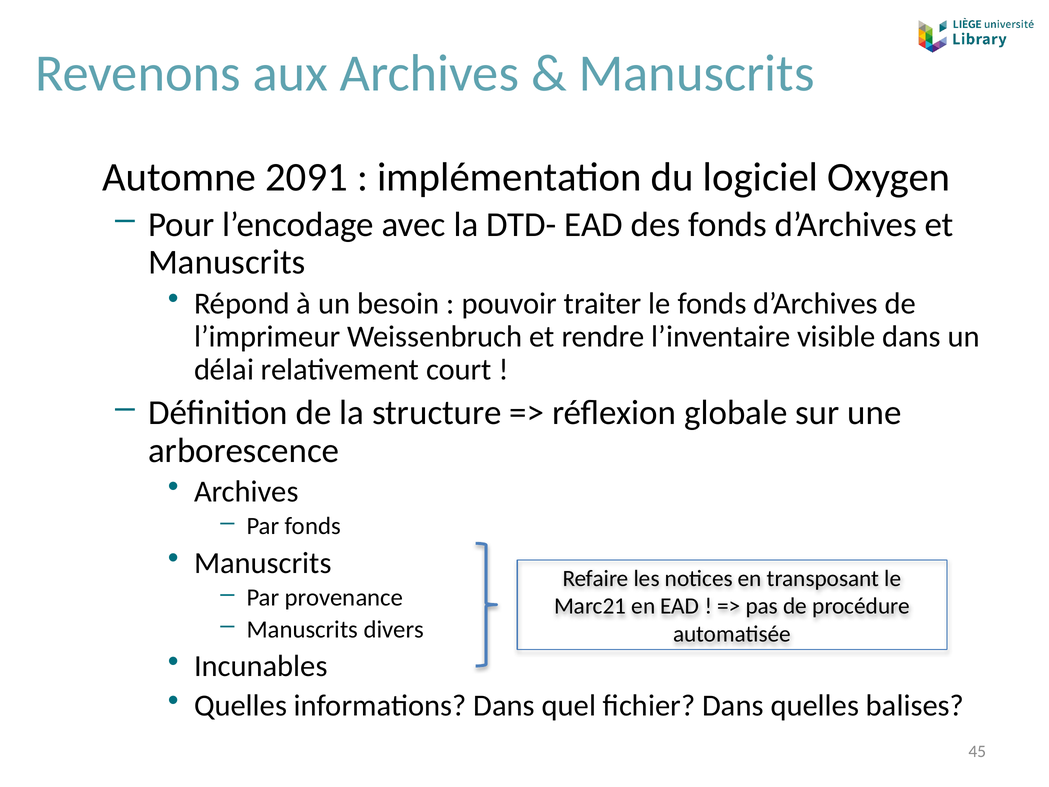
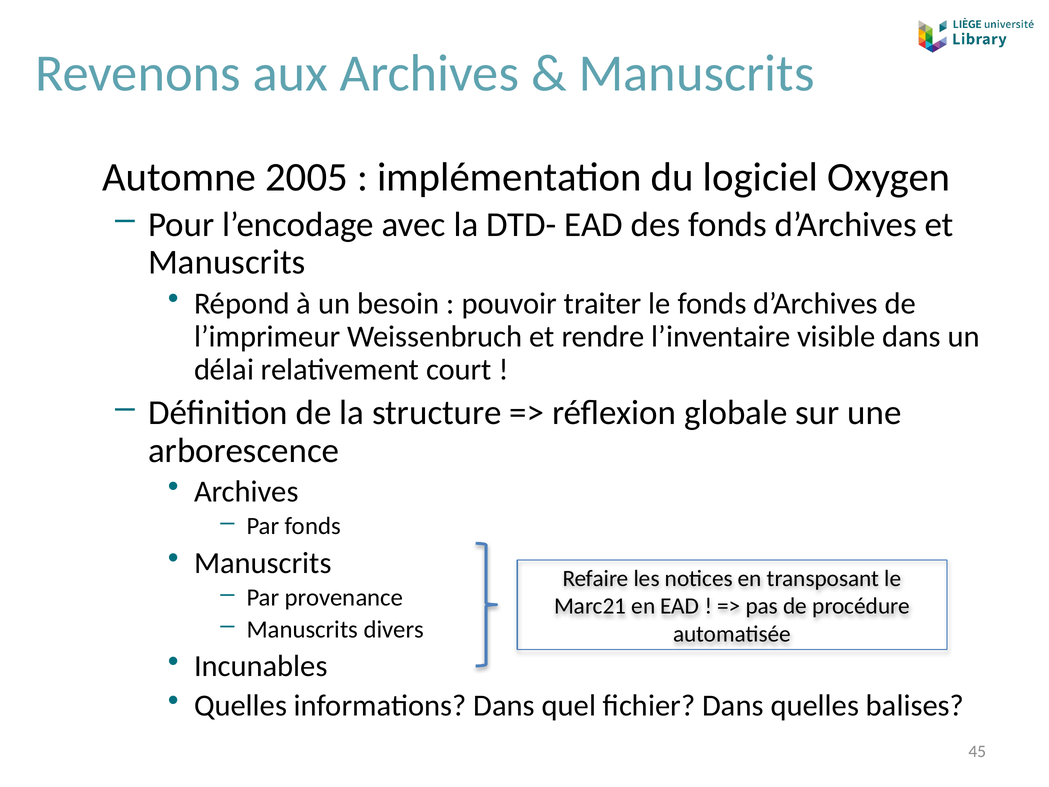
2091: 2091 -> 2005 (307, 177)
